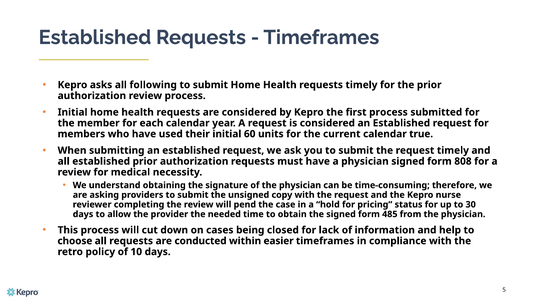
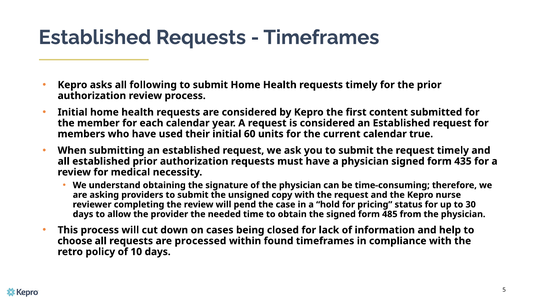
first process: process -> content (388, 112)
808: 808 -> 435 (463, 161)
conducted: conducted -> processed (200, 241)
easier: easier -> found (279, 241)
